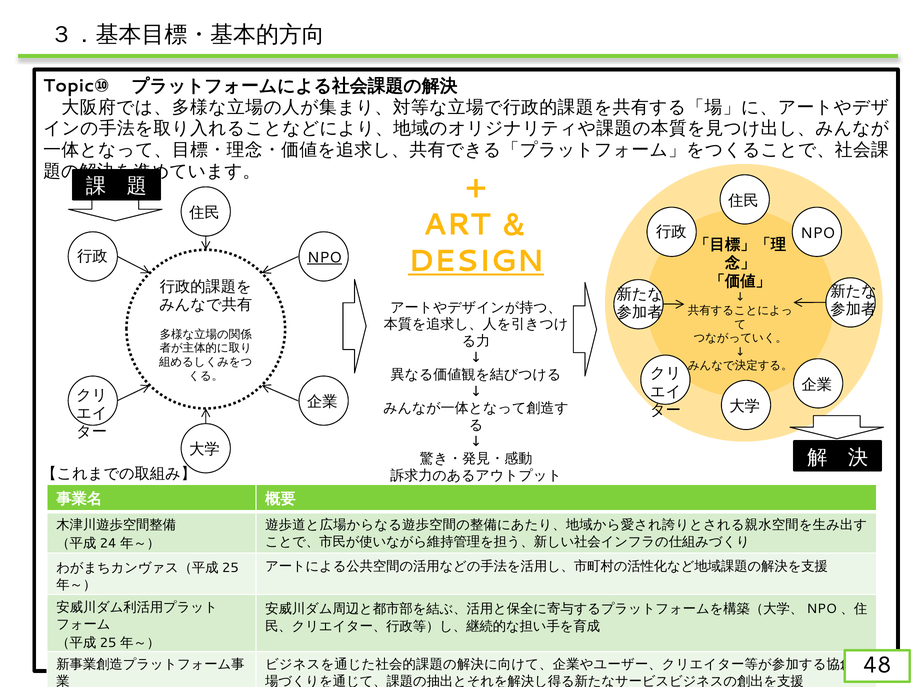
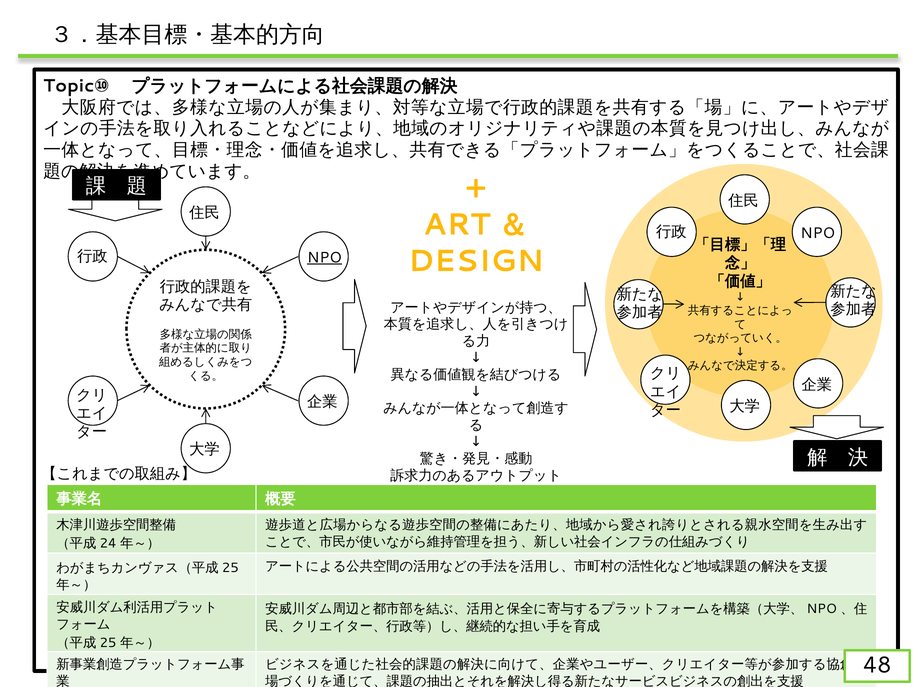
DESIGN underline: present -> none (476, 261)
